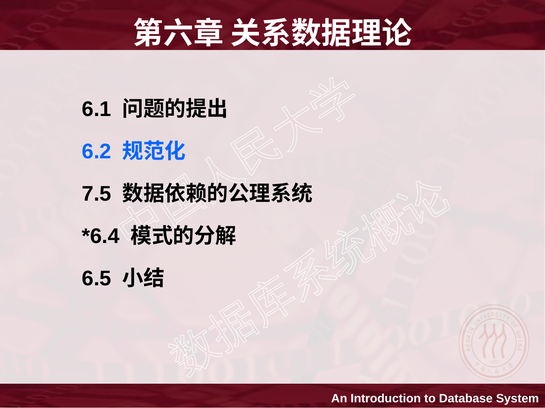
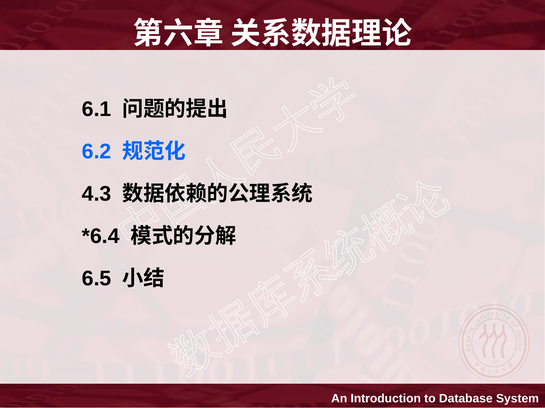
7.5: 7.5 -> 4.3 (97, 194)
